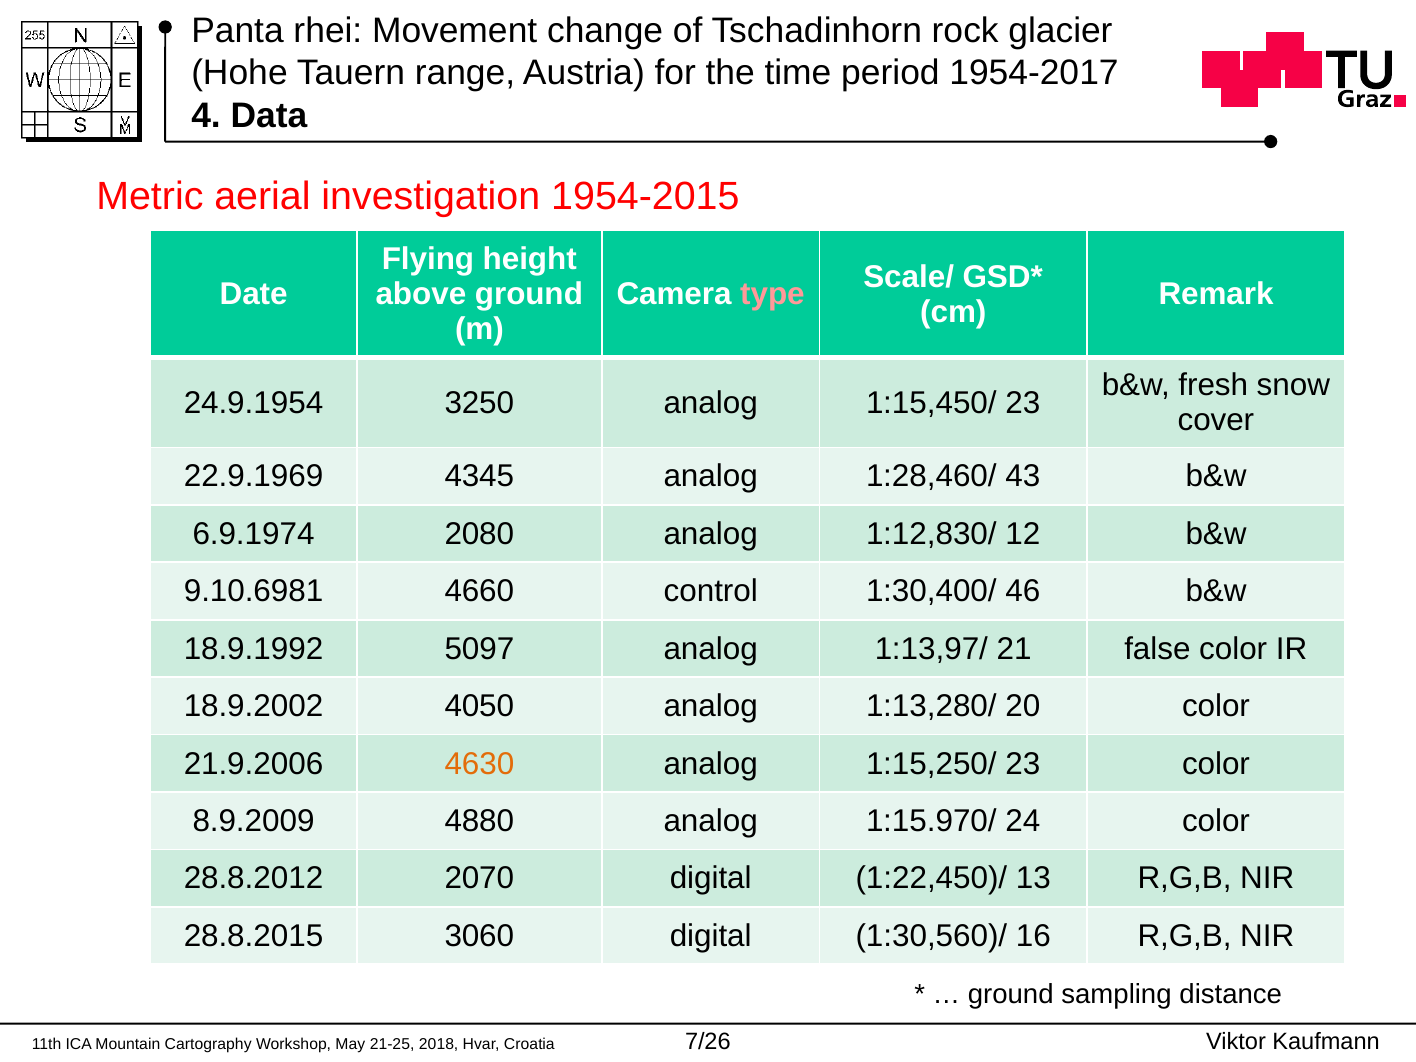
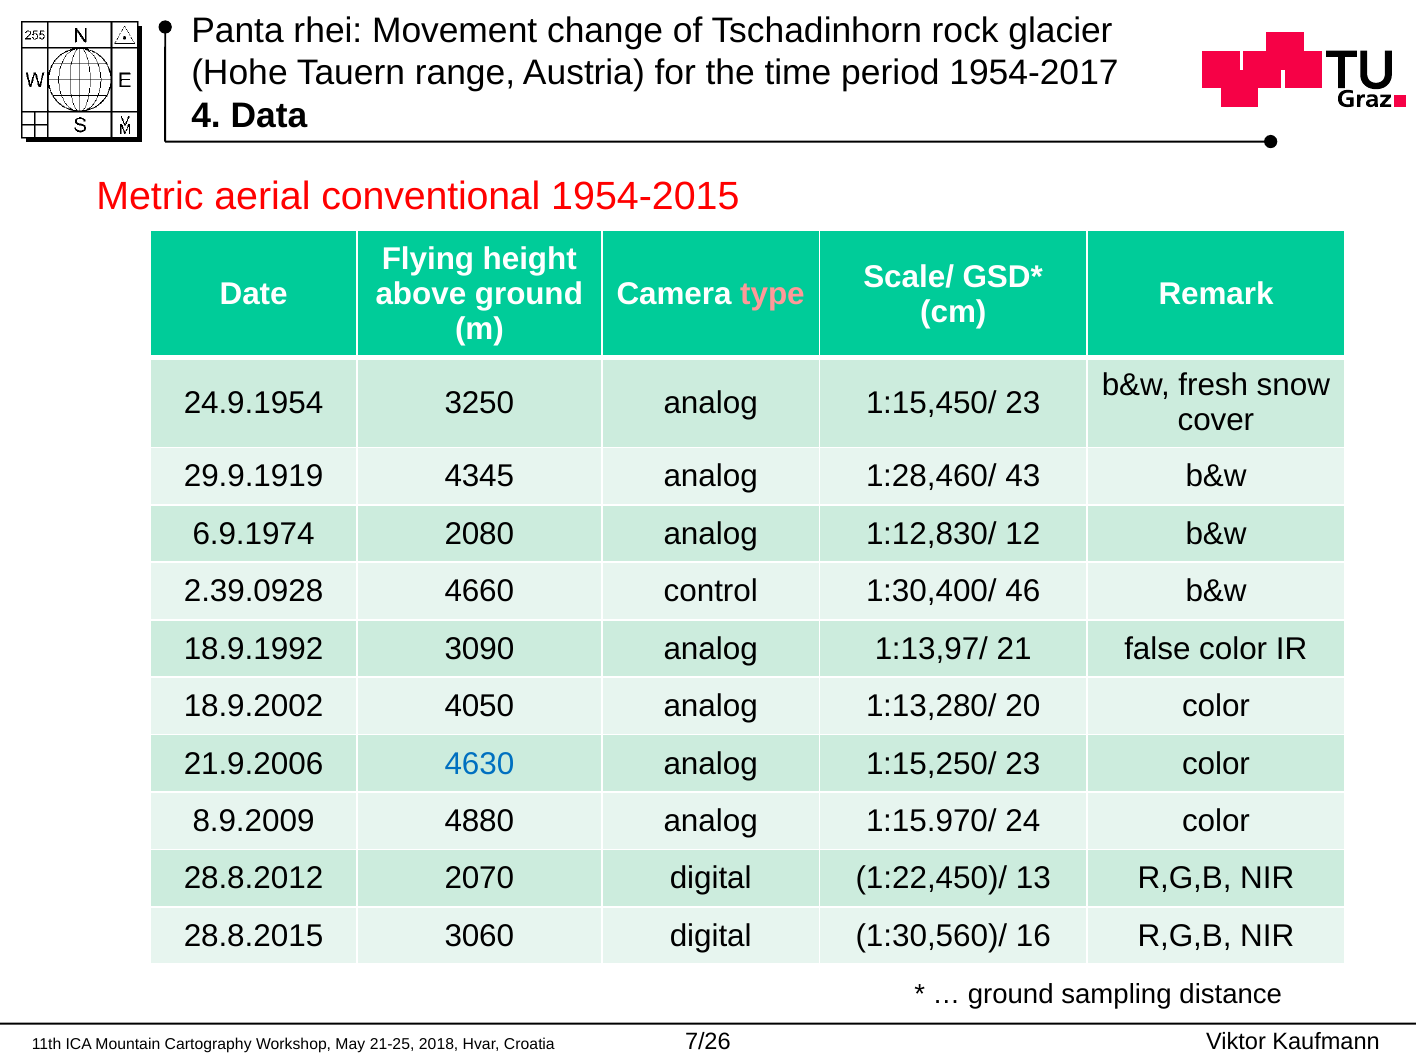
investigation: investigation -> conventional (431, 196)
22.9.1969: 22.9.1969 -> 29.9.1919 (254, 477)
9.10.6981: 9.10.6981 -> 2.39.0928 (254, 591)
5097: 5097 -> 3090 (479, 649)
4630 colour: orange -> blue (479, 764)
